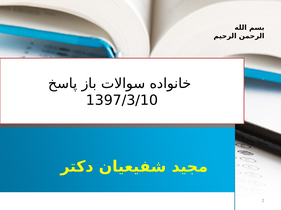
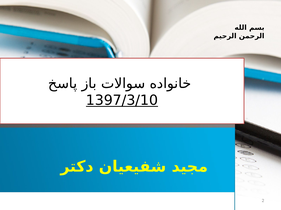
1397/3/10 underline: none -> present (122, 101)
